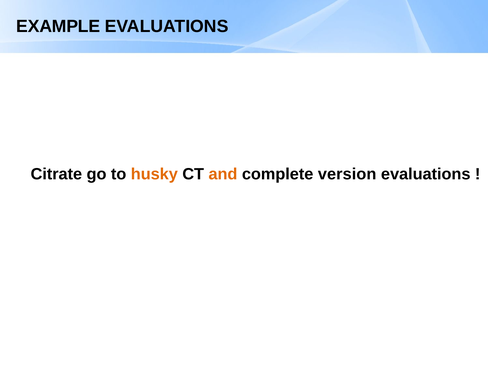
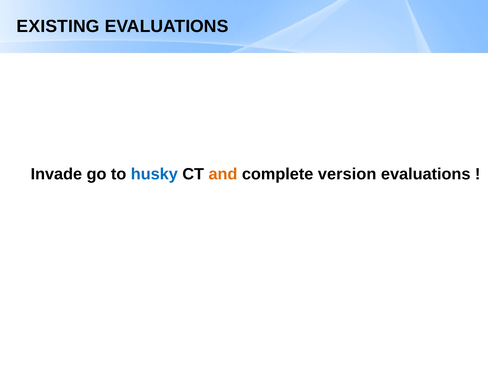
EXAMPLE: EXAMPLE -> EXISTING (58, 26)
Citrate: Citrate -> Invade (56, 174)
husky colour: orange -> blue (154, 174)
